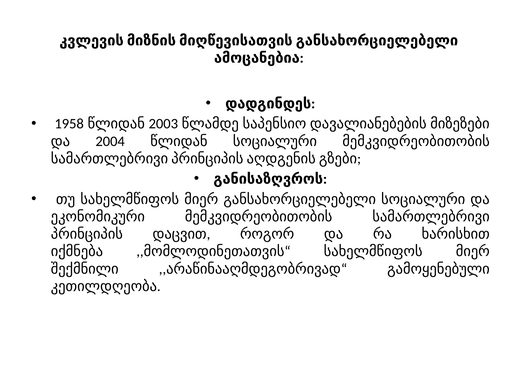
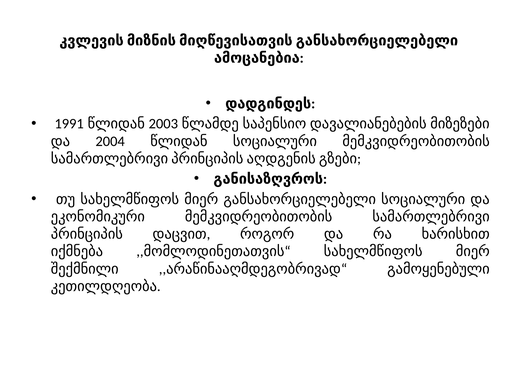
1958: 1958 -> 1991 (69, 124)
